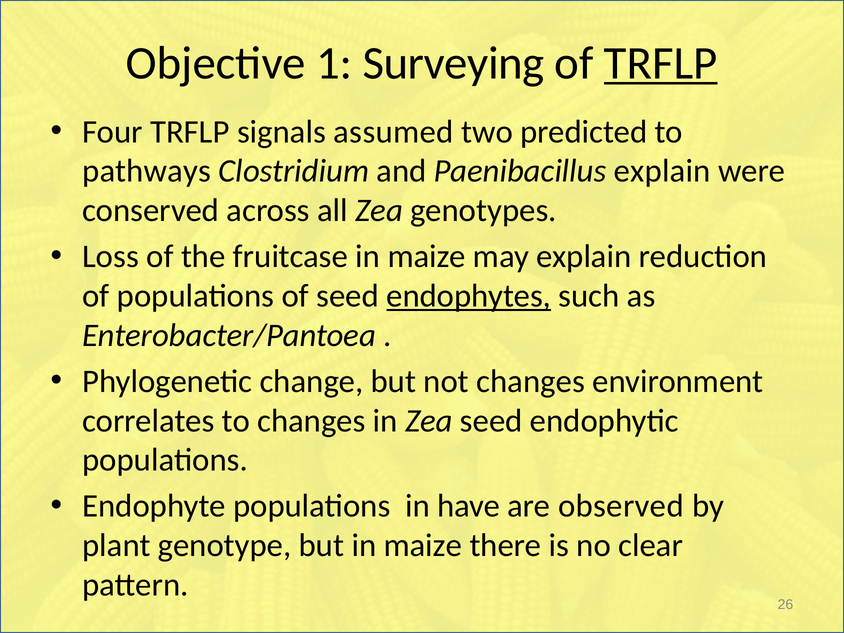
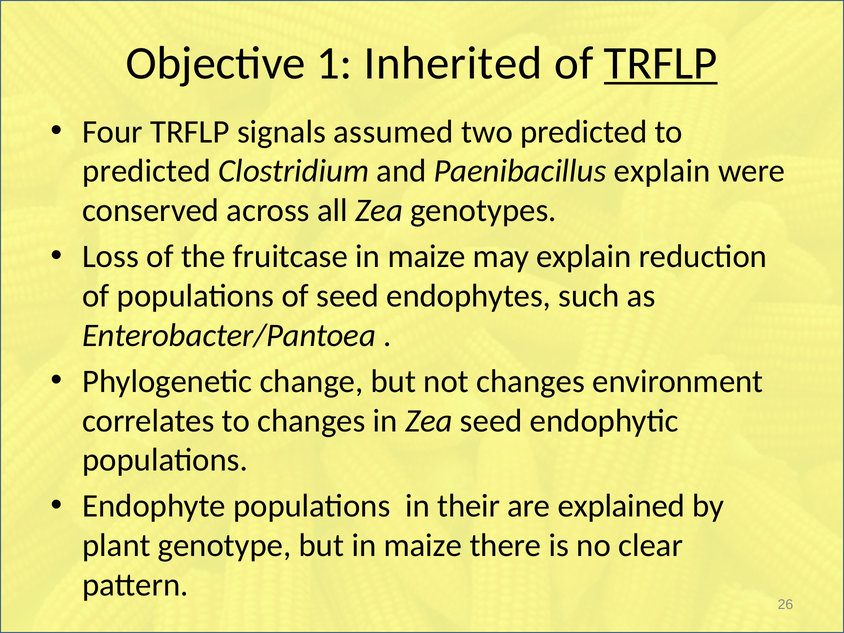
Surveying: Surveying -> Inherited (453, 63)
pathways: pathways -> predicted (147, 171)
endophytes underline: present -> none (469, 296)
have: have -> their (469, 506)
observed: observed -> explained (621, 506)
